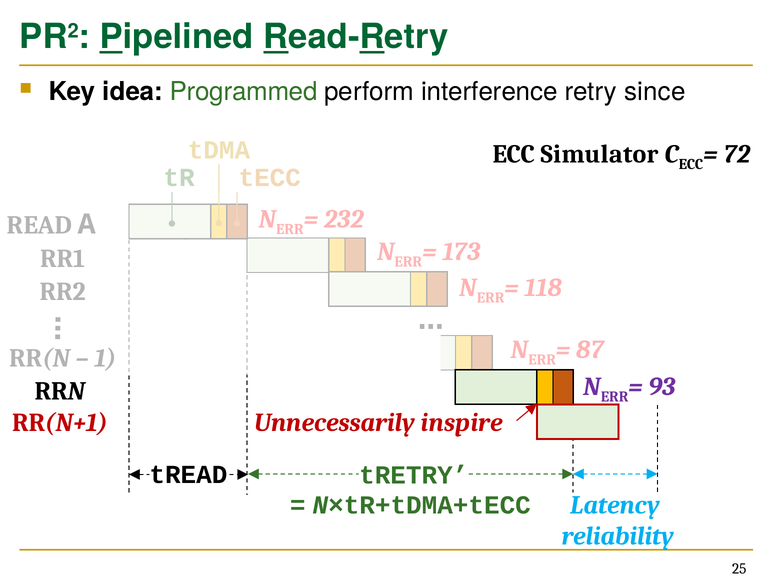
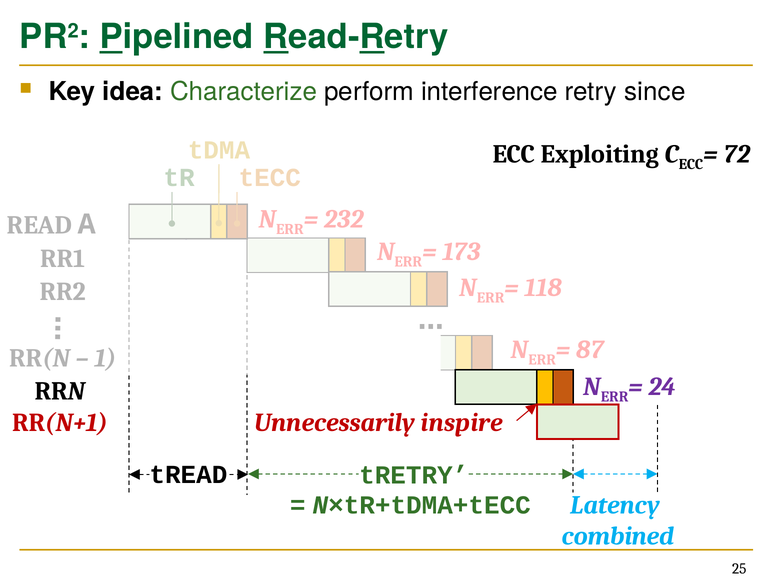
Programmed: Programmed -> Characterize (244, 92)
Simulator: Simulator -> Exploiting (600, 154)
93: 93 -> 24 (662, 386)
reliability: reliability -> combined (618, 536)
